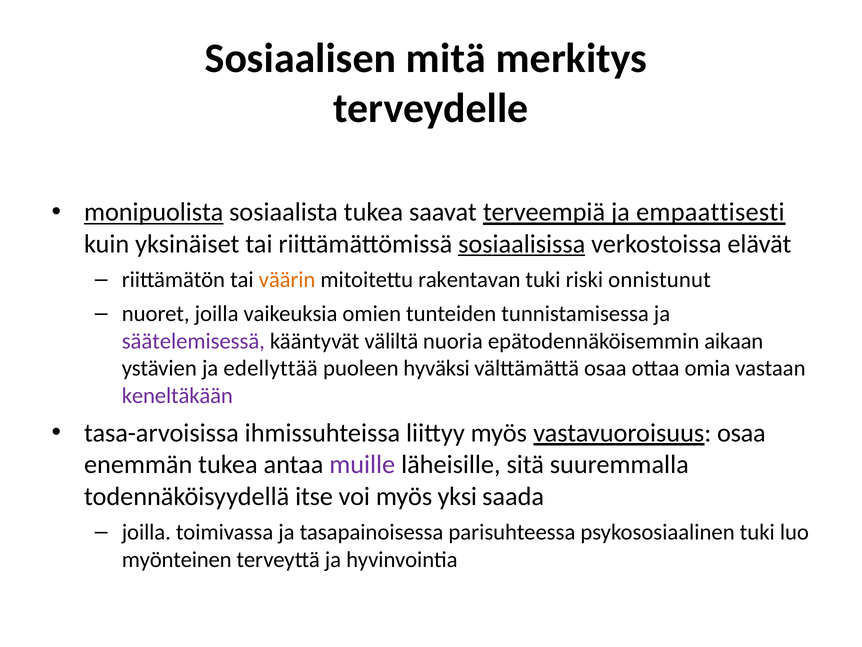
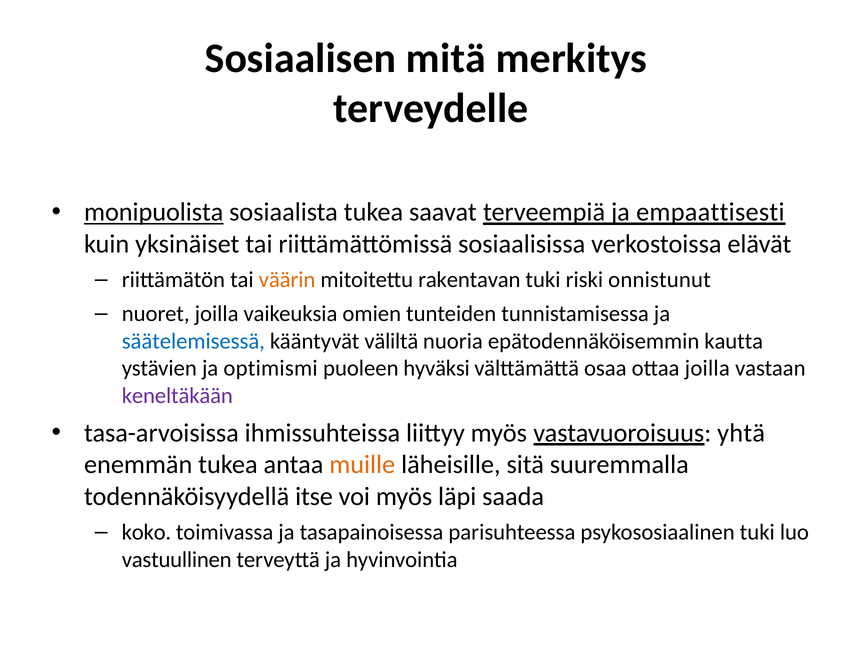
sosiaalisissa underline: present -> none (522, 244)
säätelemisessä colour: purple -> blue (193, 341)
aikaan: aikaan -> kautta (734, 341)
edellyttää: edellyttää -> optimismi (271, 368)
ottaa omia: omia -> joilla (707, 368)
vastavuoroisuus osaa: osaa -> yhtä (741, 433)
muille colour: purple -> orange (362, 464)
yksi: yksi -> läpi (457, 496)
joilla: joilla -> koko (146, 532)
myönteinen: myönteinen -> vastuullinen (177, 559)
